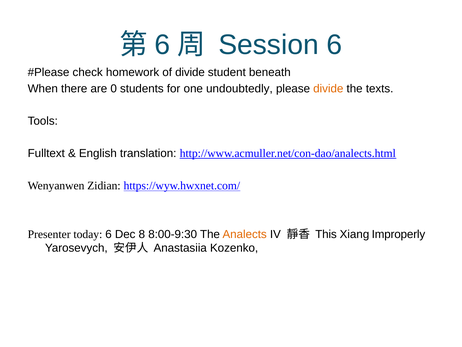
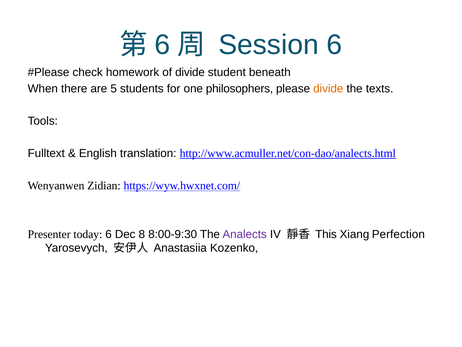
0: 0 -> 5 (114, 88)
undoubtedly: undoubtedly -> philosophers (240, 88)
Analects colour: orange -> purple (245, 234)
Improperly: Improperly -> Perfection (398, 234)
